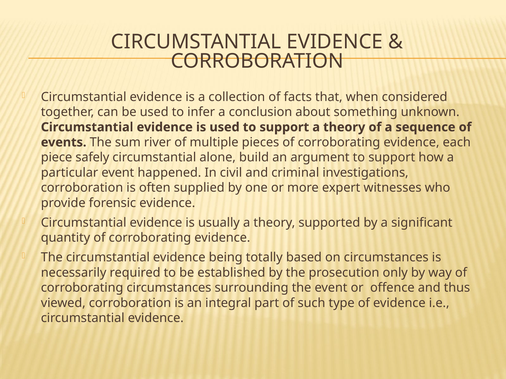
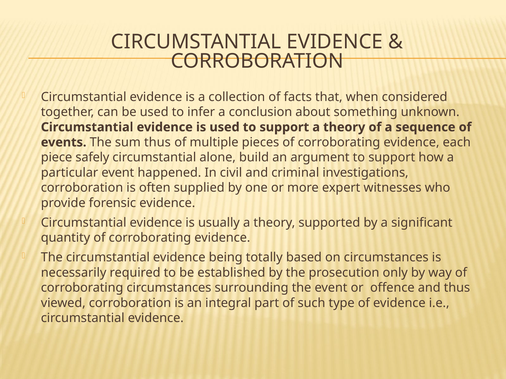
sum river: river -> thus (157, 143)
